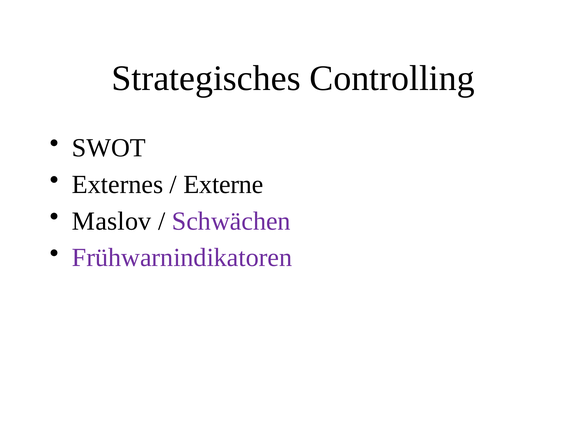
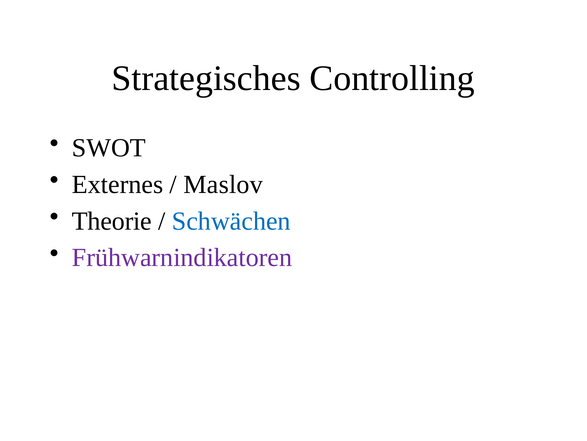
Externe: Externe -> Maslov (223, 184)
Maslov: Maslov -> Theorie (112, 221)
Schwächen colour: purple -> blue (231, 221)
